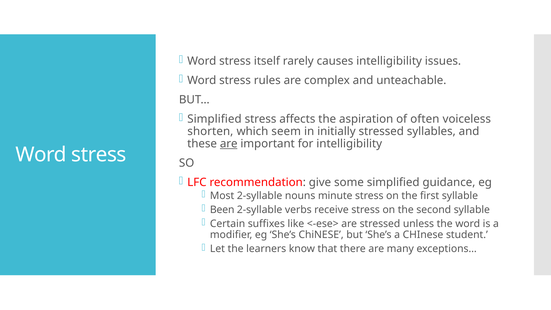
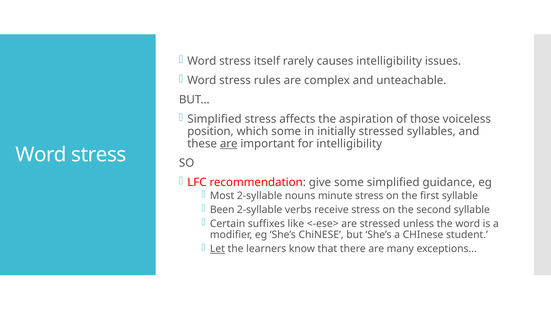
often: often -> those (425, 119)
shorten: shorten -> position (210, 131)
which seem: seem -> some (286, 131)
Let underline: none -> present (217, 249)
